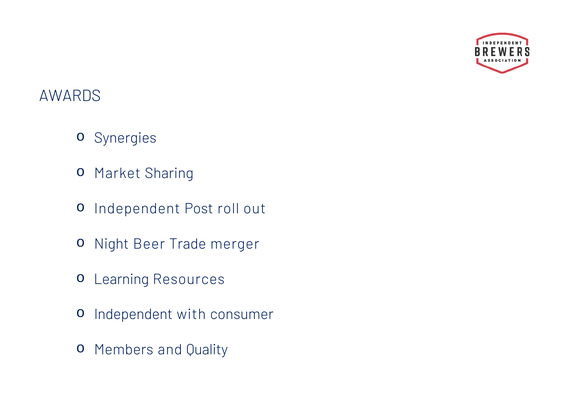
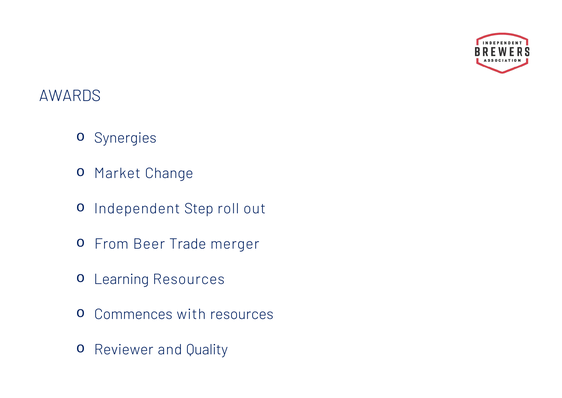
Sharing: Sharing -> Change (169, 173)
Post: Post -> Step (199, 208)
Night: Night -> From (111, 244)
Independent: Independent -> Commences (133, 314)
with consumer: consumer -> resources (242, 314)
Members: Members -> Reviewer (124, 349)
